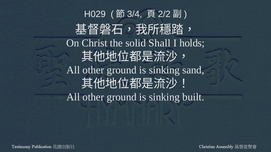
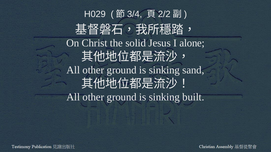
Shall: Shall -> Jesus (160, 43)
holds: holds -> alone (192, 43)
